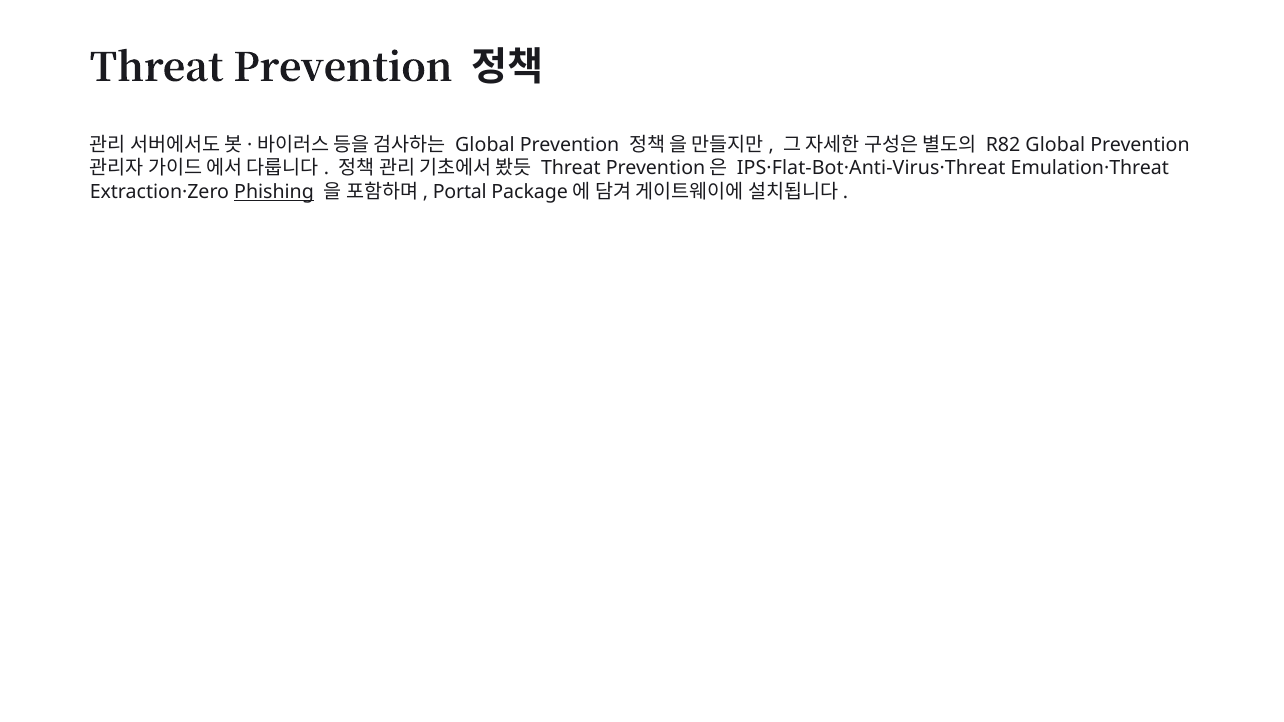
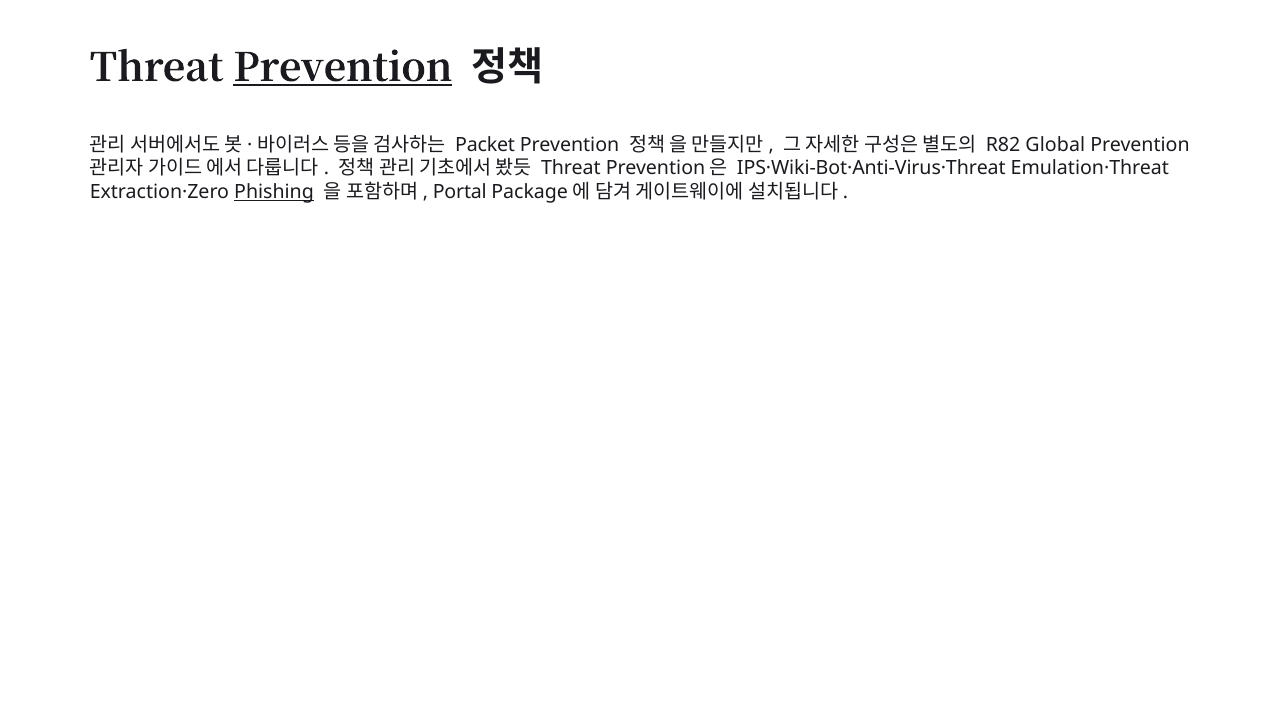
Prevention underline: none -> present (343, 68)
Global: Global -> Packet (485, 145)
IPS·Flat-Bot·Anti-Virus·Threat: IPS·Flat-Bot·Anti-Virus·Threat -> IPS·Wiki-Bot·Anti-Virus·Threat (871, 168)
